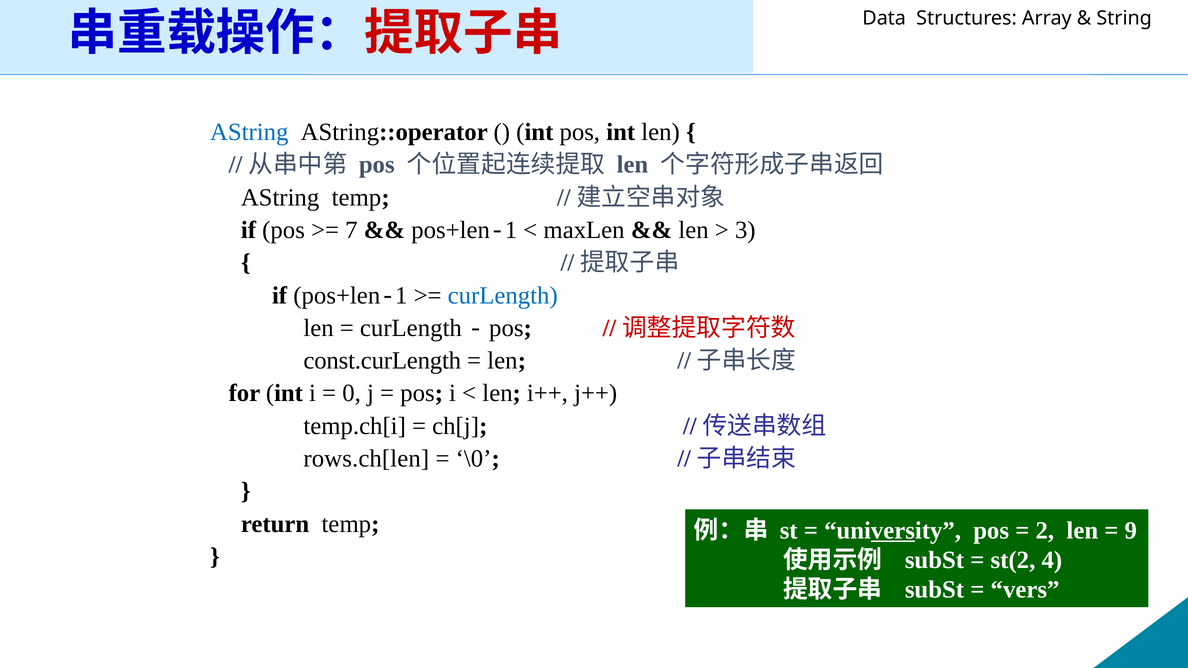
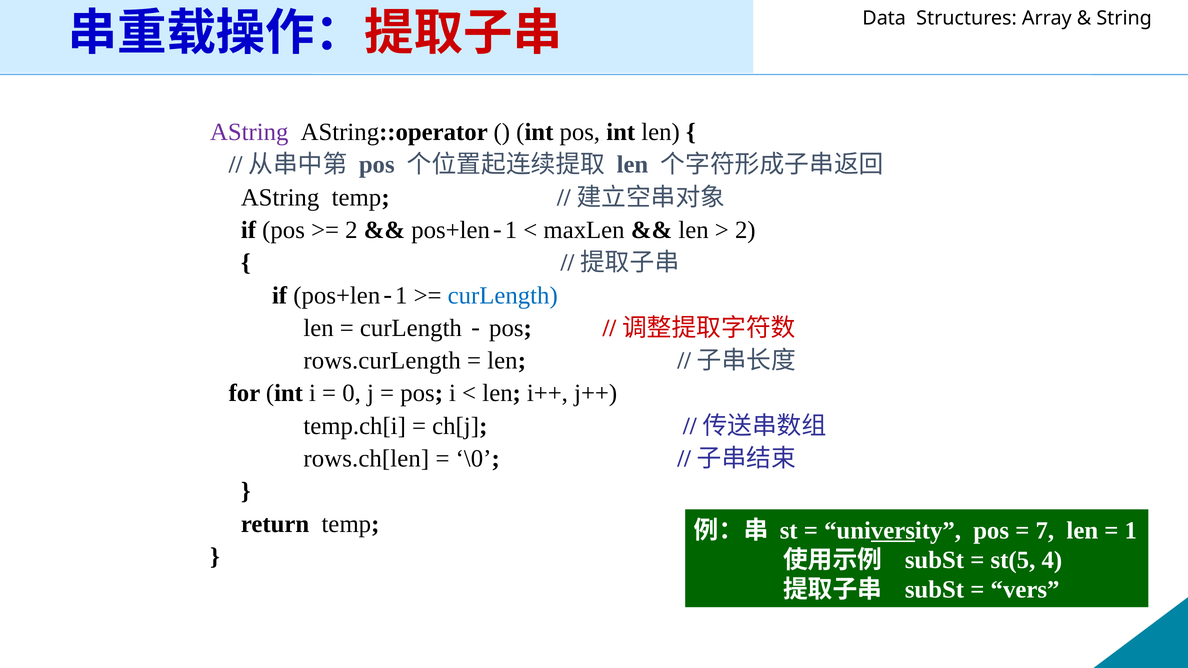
AString colour: blue -> purple (249, 132)
7: 7 -> 2 (351, 230)
3: 3 -> 2 (745, 230)
const.curLength: const.curLength -> rows.curLength (382, 361)
2: 2 -> 7 (1045, 531)
9: 9 -> 1 (1131, 531)
st(2: st(2 -> st(5 (1013, 560)
